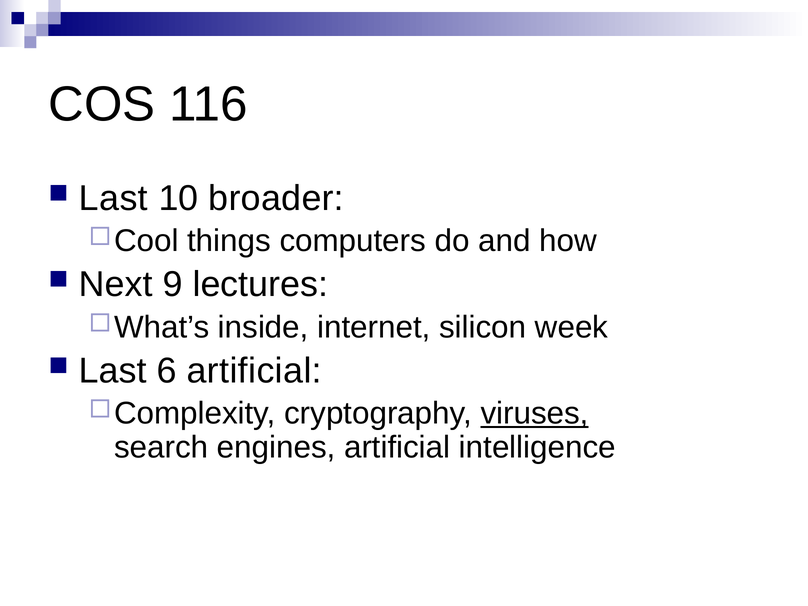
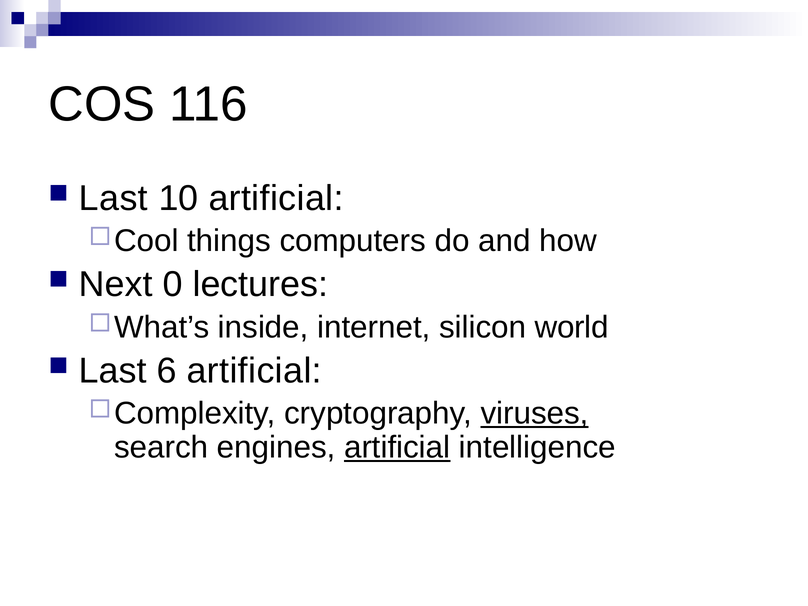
10 broader: broader -> artificial (276, 198)
9: 9 -> 0 (173, 285)
week: week -> world (572, 327)
artificial underline: none -> present (397, 447)
